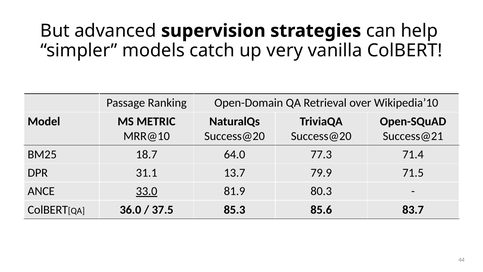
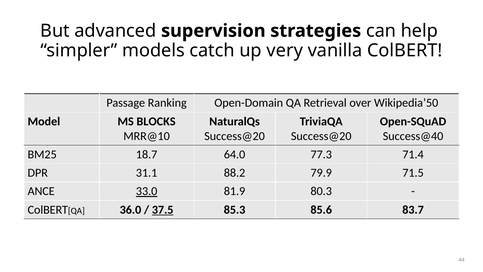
Wikipedia’10: Wikipedia’10 -> Wikipedia’50 (406, 103)
METRIC: METRIC -> BLOCKS (156, 121)
Success@21: Success@21 -> Success@40 (413, 136)
13.7: 13.7 -> 88.2 (235, 173)
37.5 underline: none -> present (163, 209)
